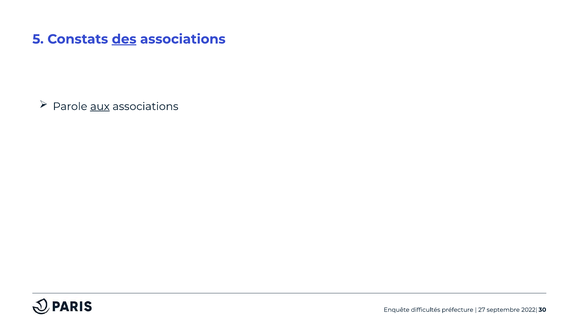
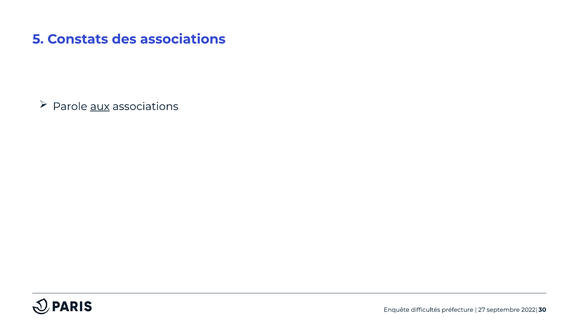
des underline: present -> none (124, 39)
